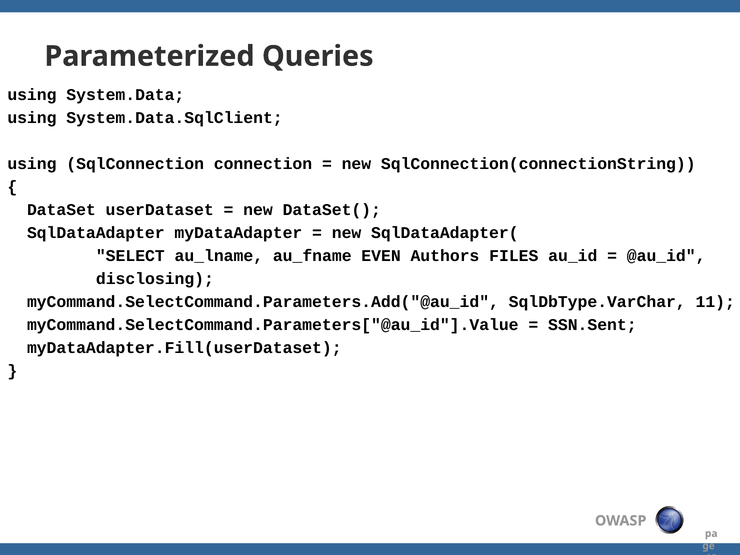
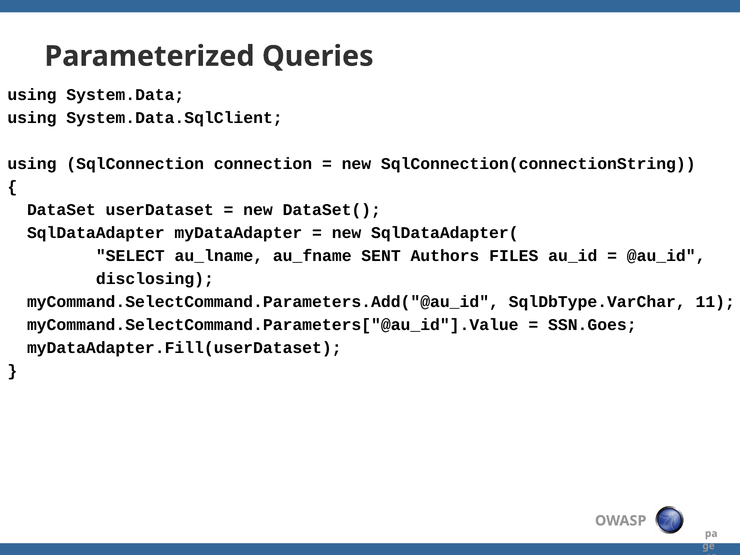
EVEN: EVEN -> SENT (381, 256)
SSN.Sent: SSN.Sent -> SSN.Goes (592, 325)
